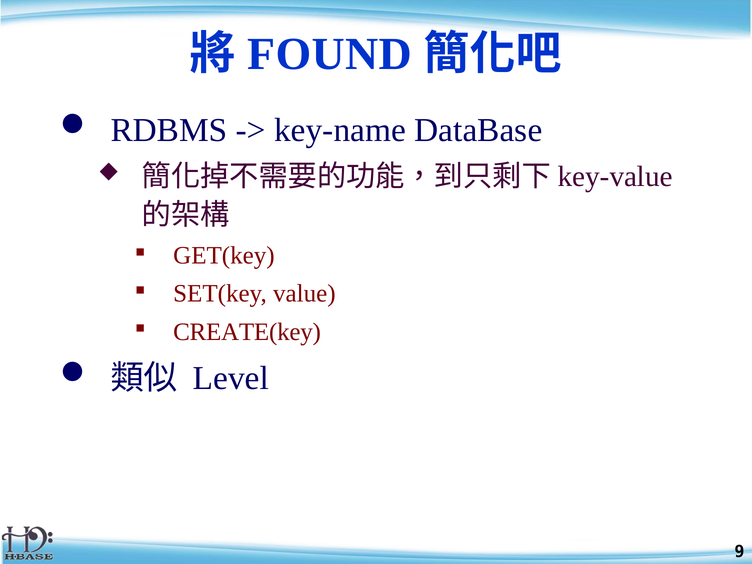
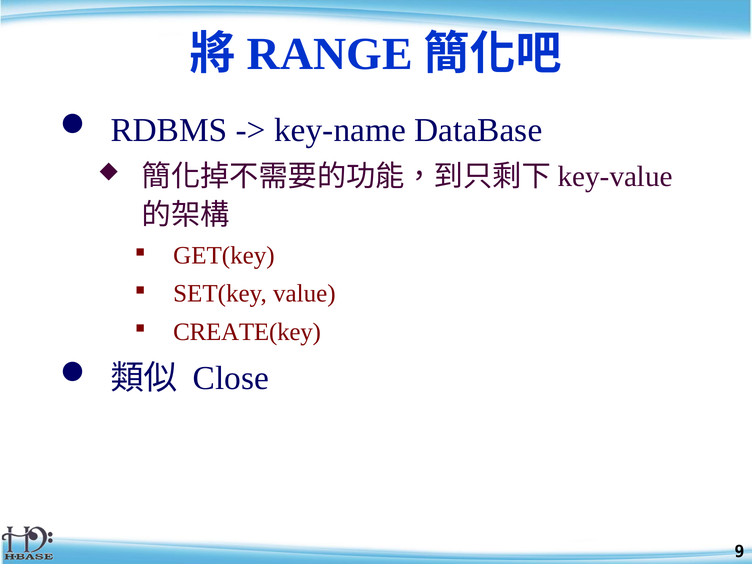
FOUND: FOUND -> RANGE (330, 54)
Level: Level -> Close (231, 378)
